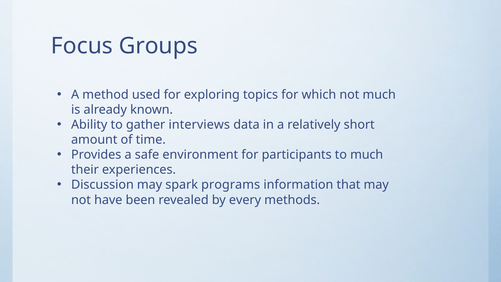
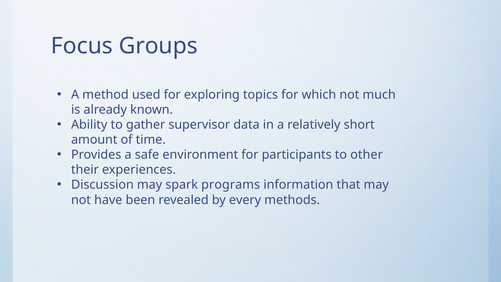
interviews: interviews -> supervisor (199, 125)
to much: much -> other (367, 155)
